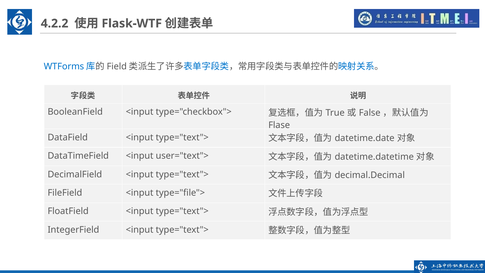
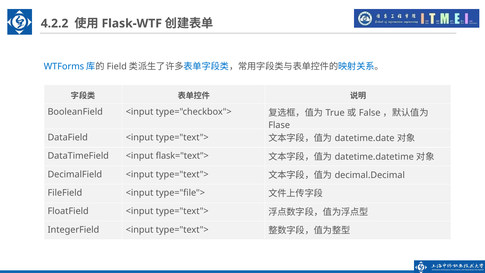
user="text">: user="text"> -> flask="text"> (182, 156)
